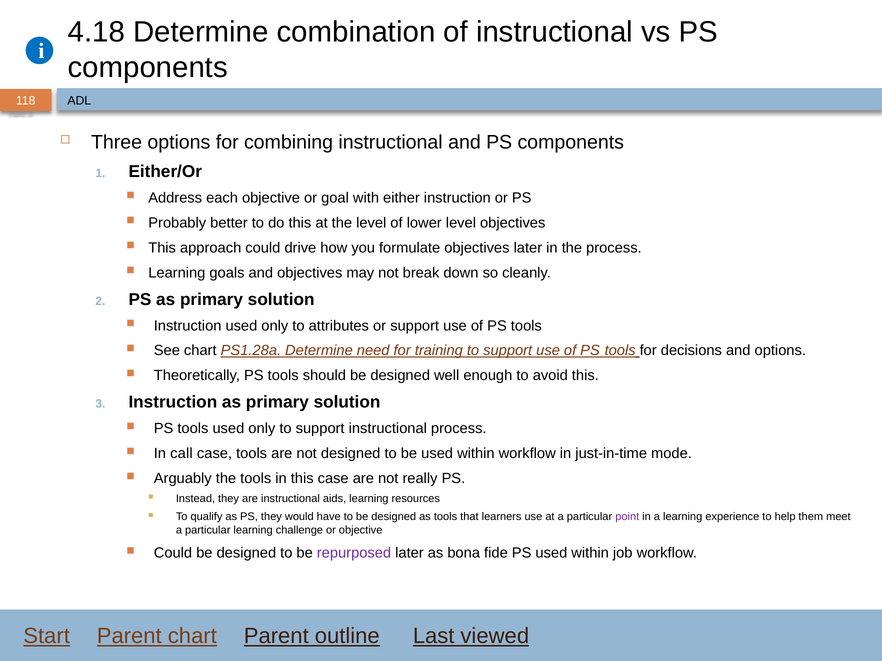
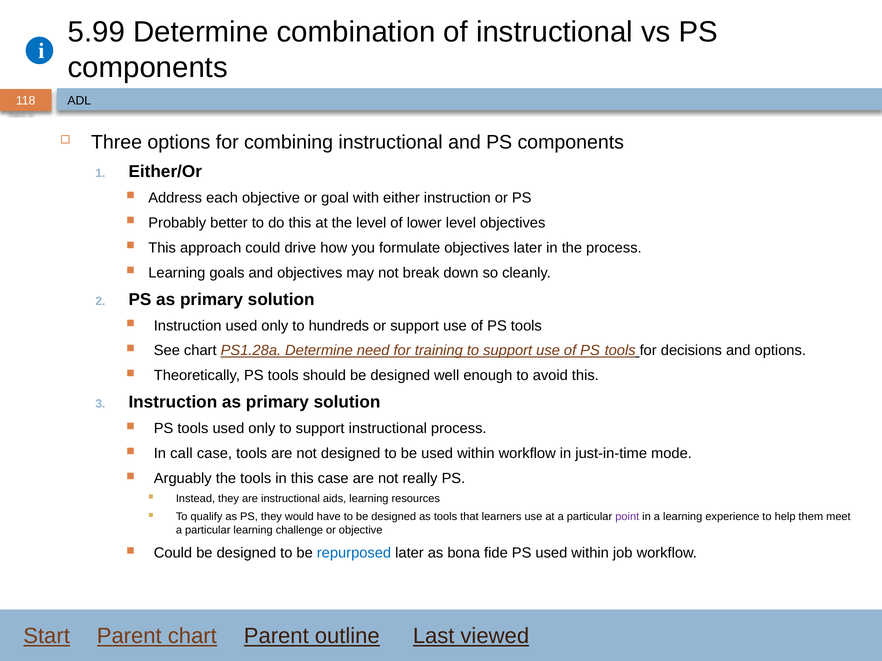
4.18: 4.18 -> 5.99 (96, 32)
attributes: attributes -> hundreds (339, 326)
repurposed colour: purple -> blue (354, 553)
